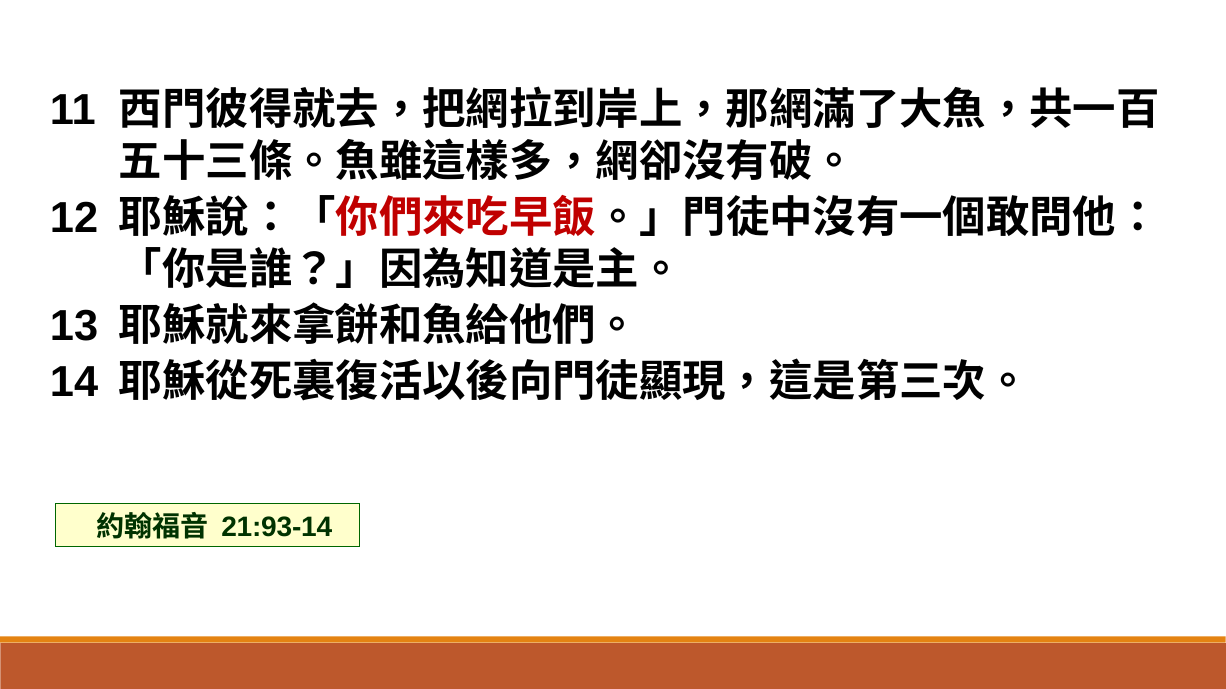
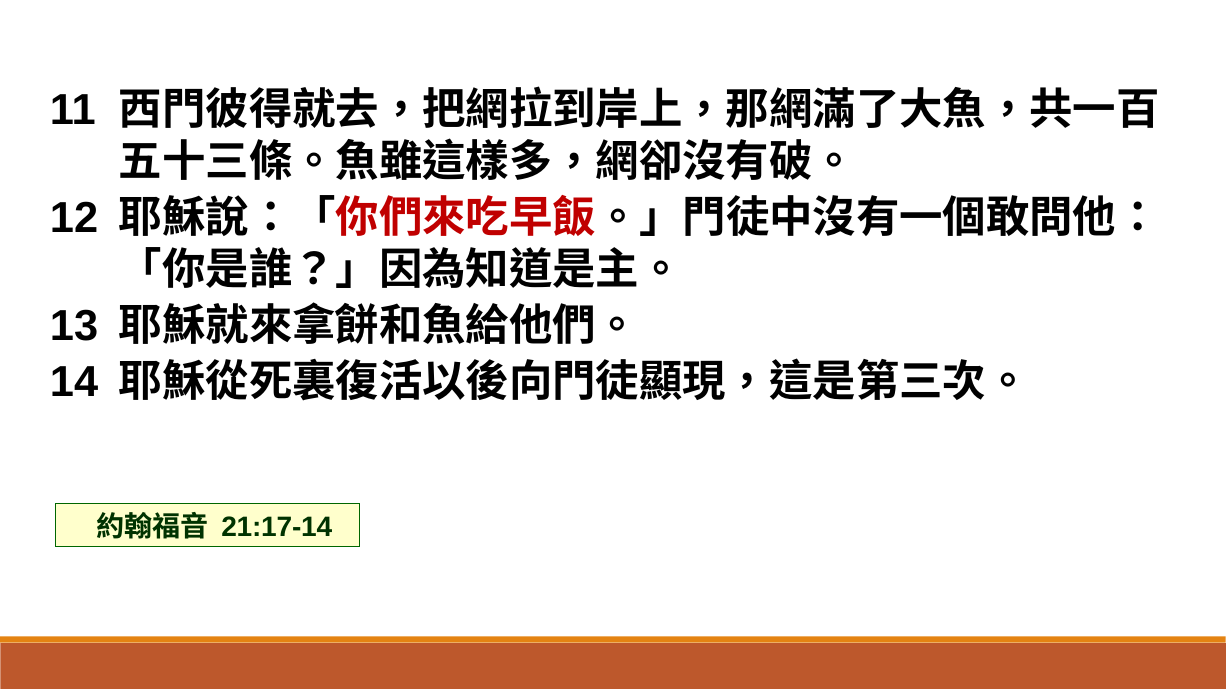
21:93-14: 21:93-14 -> 21:17-14 (277, 527)
